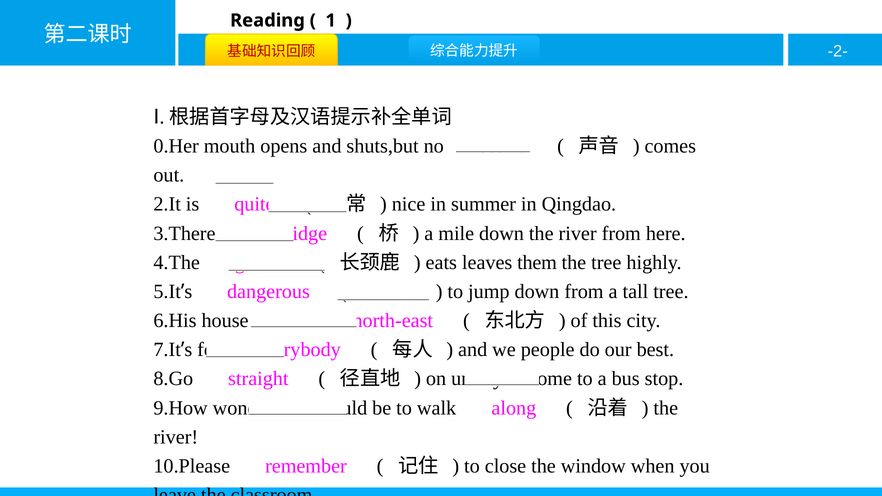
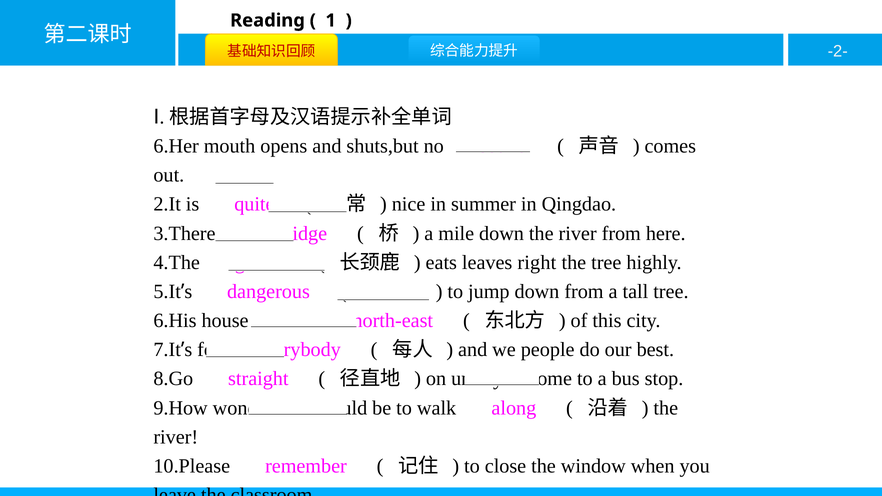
0.Her: 0.Her -> 6.Her (176, 146)
them: them -> right (537, 262)
